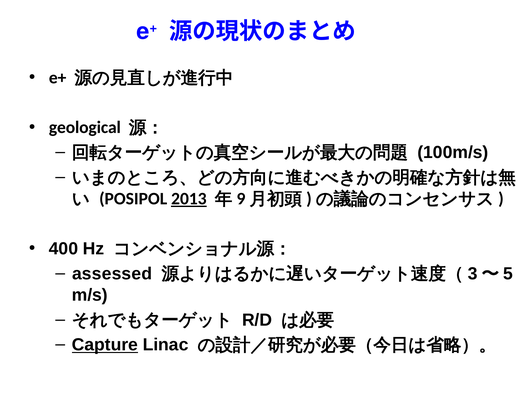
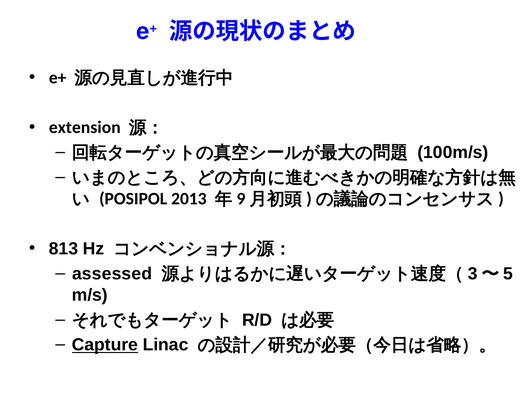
geological: geological -> extension (85, 127)
2013 underline: present -> none (189, 199)
400: 400 -> 813 (63, 248)
